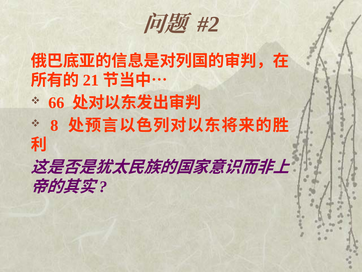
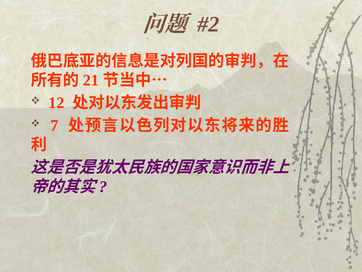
66: 66 -> 12 (56, 103)
8: 8 -> 7 (54, 125)
